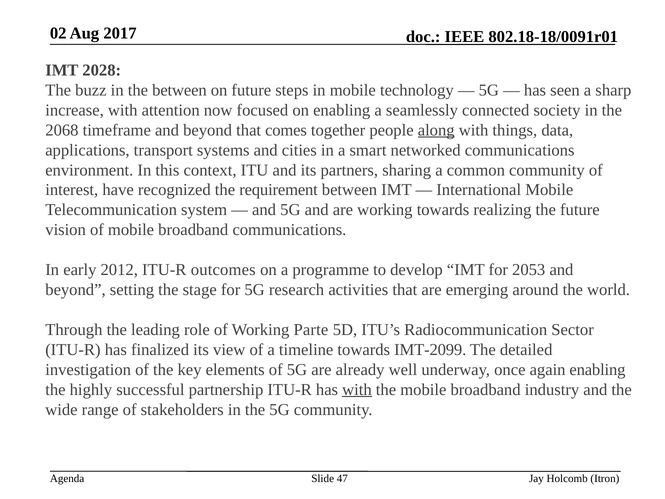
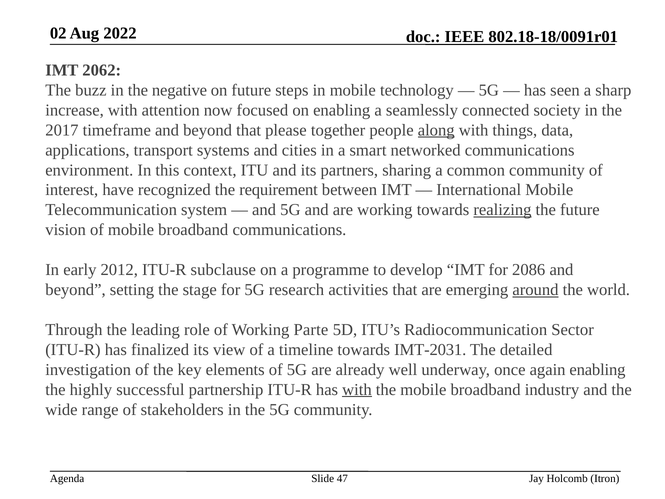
2017: 2017 -> 2022 (120, 33)
2028: 2028 -> 2062 (102, 70)
the between: between -> negative (179, 90)
2068: 2068 -> 2017 (62, 130)
comes: comes -> please (286, 130)
realizing underline: none -> present (502, 210)
outcomes: outcomes -> subclause (223, 270)
2053: 2053 -> 2086 (529, 270)
around underline: none -> present (535, 290)
IMT-2099: IMT-2099 -> IMT-2031 (430, 349)
